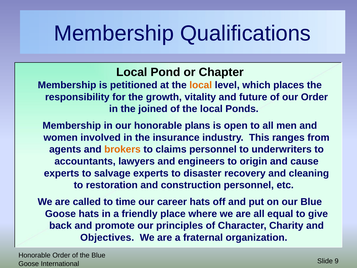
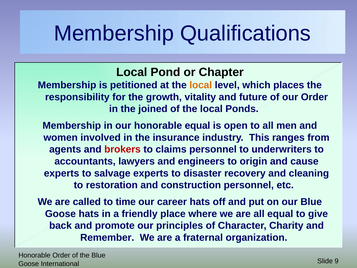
honorable plans: plans -> equal (197, 125)
brokers colour: orange -> red (122, 149)
Objectives: Objectives -> Remember (107, 237)
